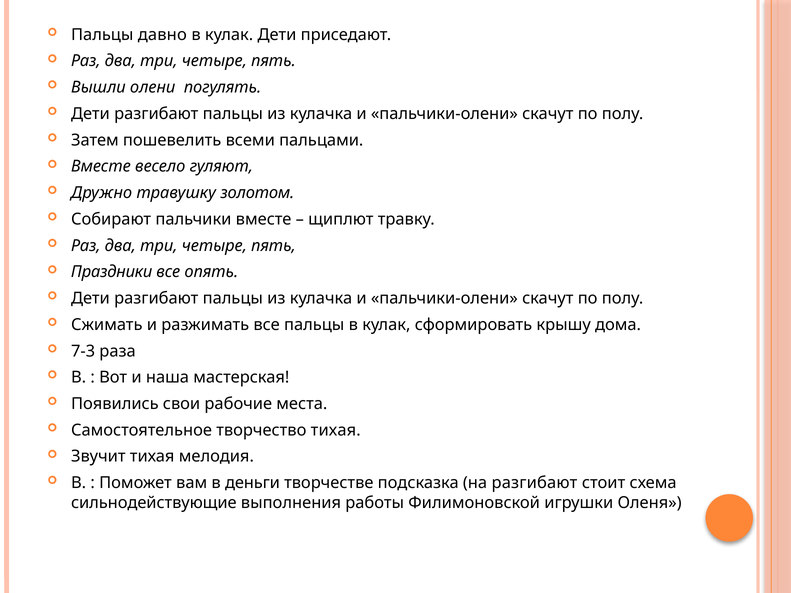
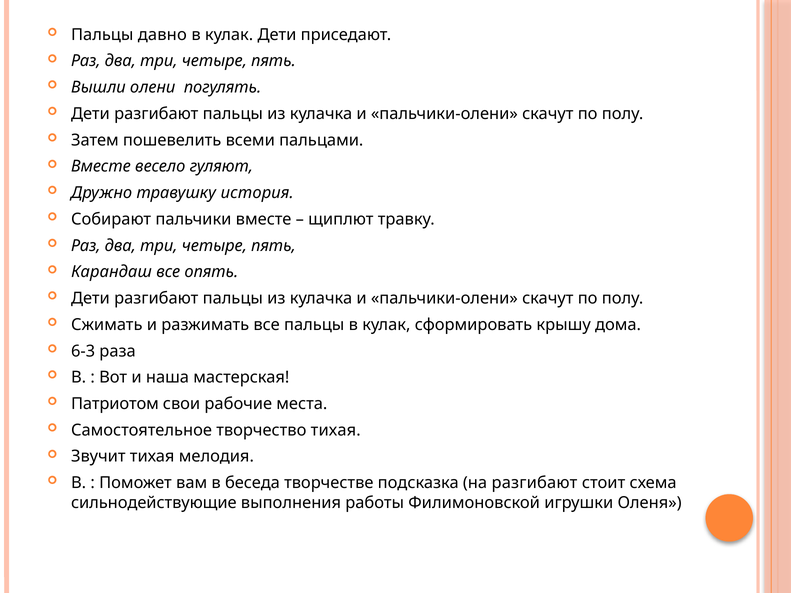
золотом: золотом -> история (257, 193)
Праздники: Праздники -> Карандаш (111, 272)
7-3: 7-3 -> 6-3 (83, 351)
Появились: Появились -> Патриотом (115, 404)
деньги: деньги -> беседа (252, 483)
